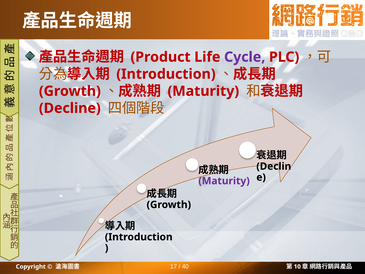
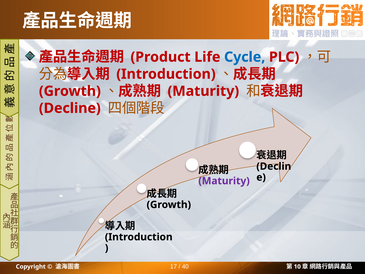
Cycle colour: purple -> blue (245, 57)
